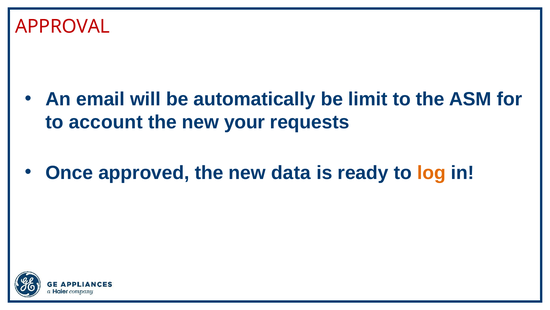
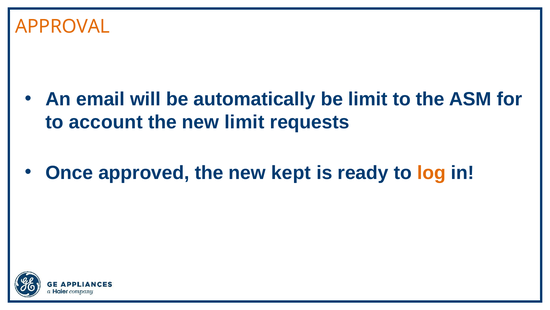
APPROVAL colour: red -> orange (63, 27)
new your: your -> limit (244, 122)
data: data -> kept (291, 172)
